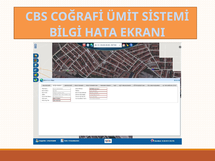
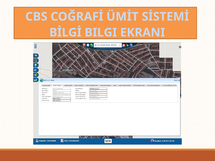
HATA: HATA -> BILGI (101, 33)
